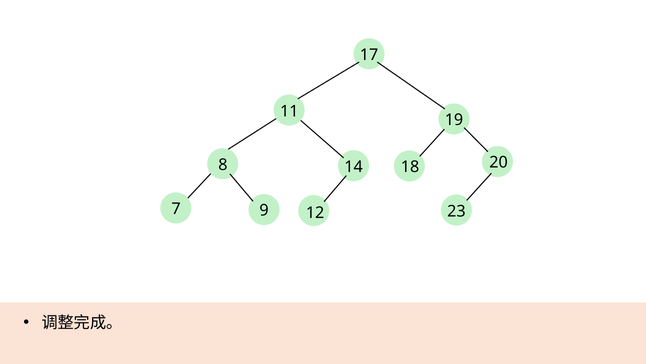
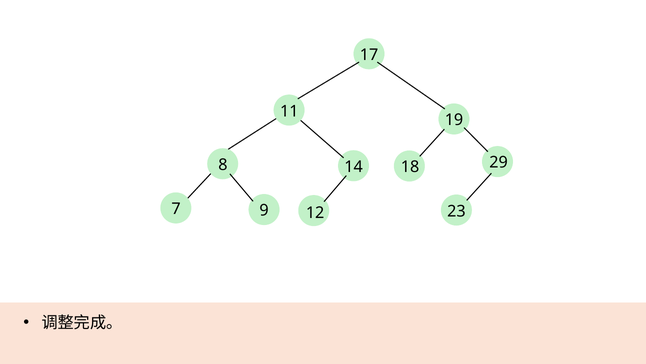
20: 20 -> 29 (499, 162)
